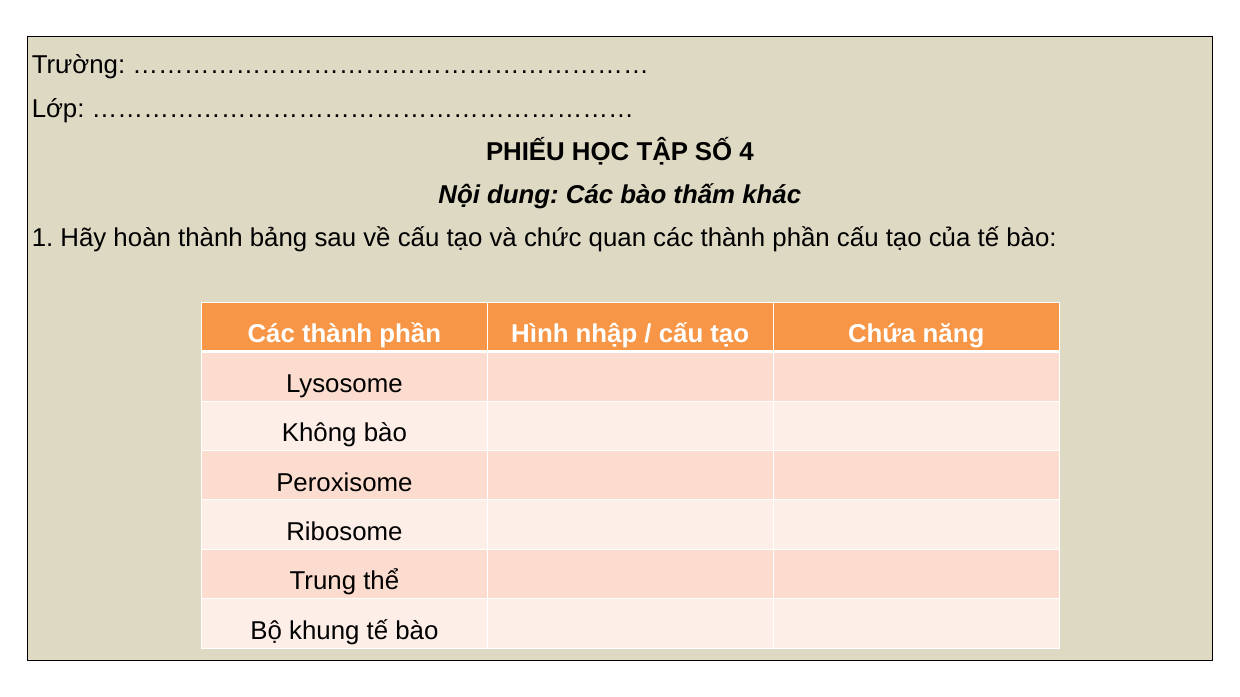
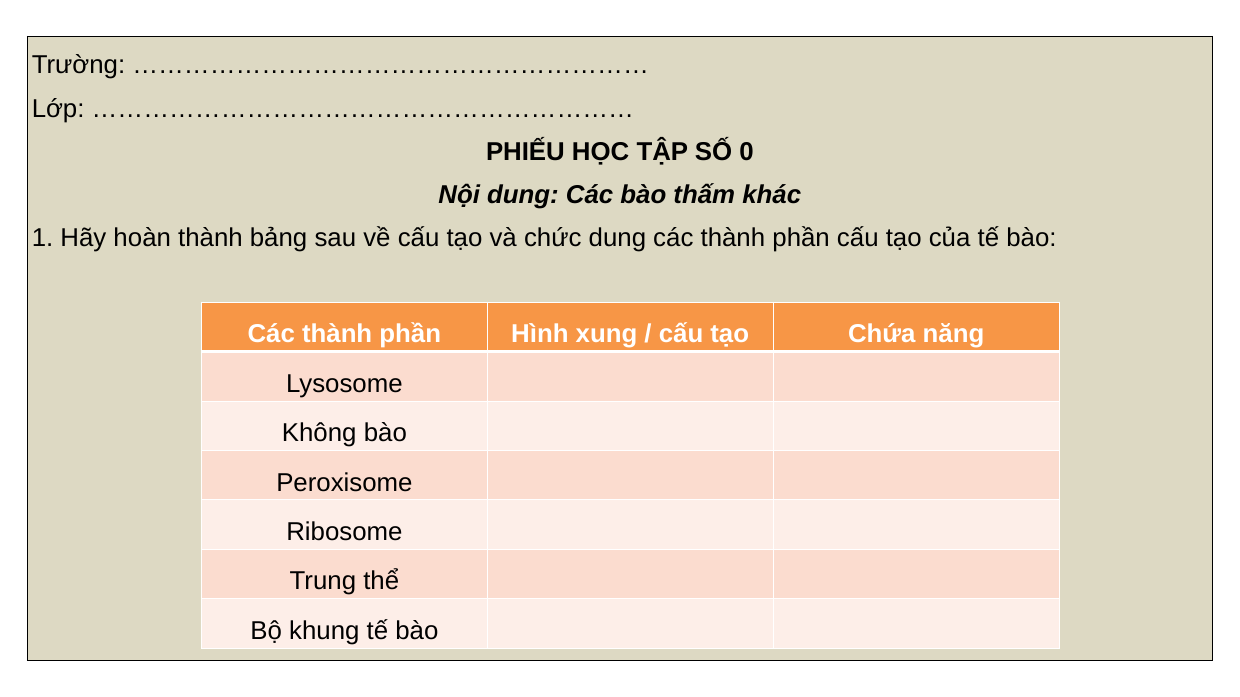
4: 4 -> 0 (747, 152)
chức quan: quan -> dung (617, 238)
nhập: nhập -> xung (606, 335)
